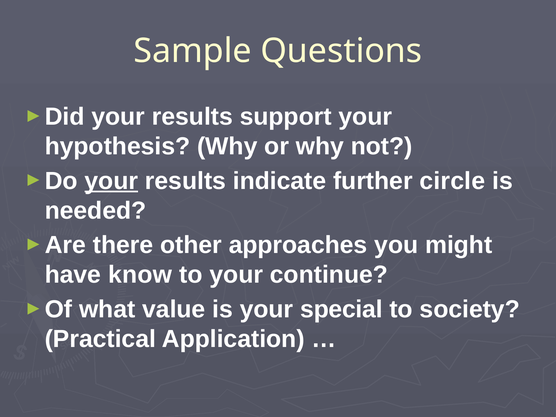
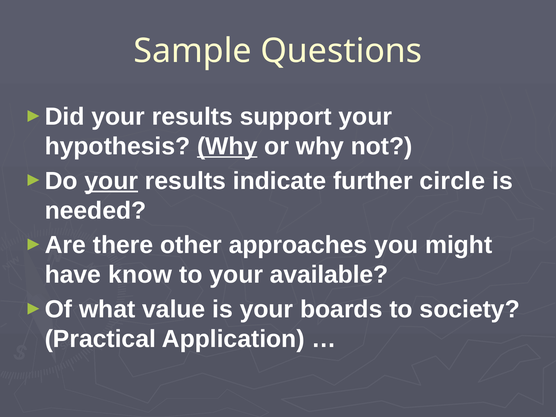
Why underline: none -> present (227, 146)
continue: continue -> available (329, 275)
special: special -> boards (341, 309)
